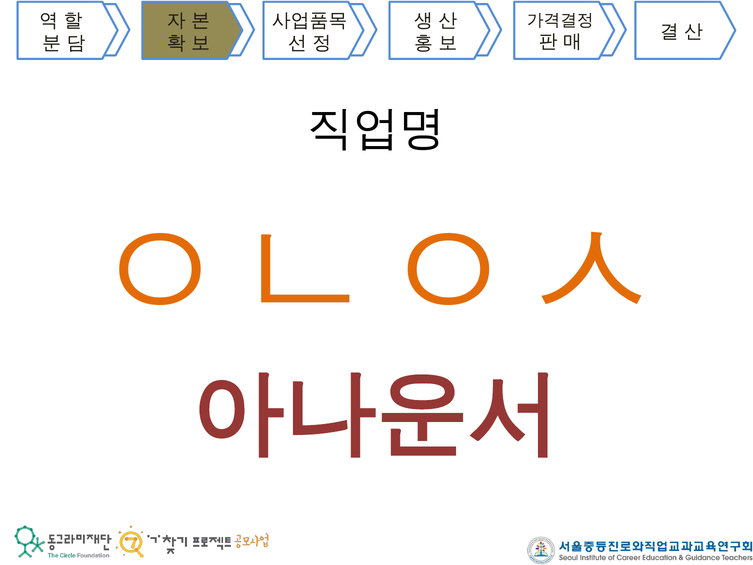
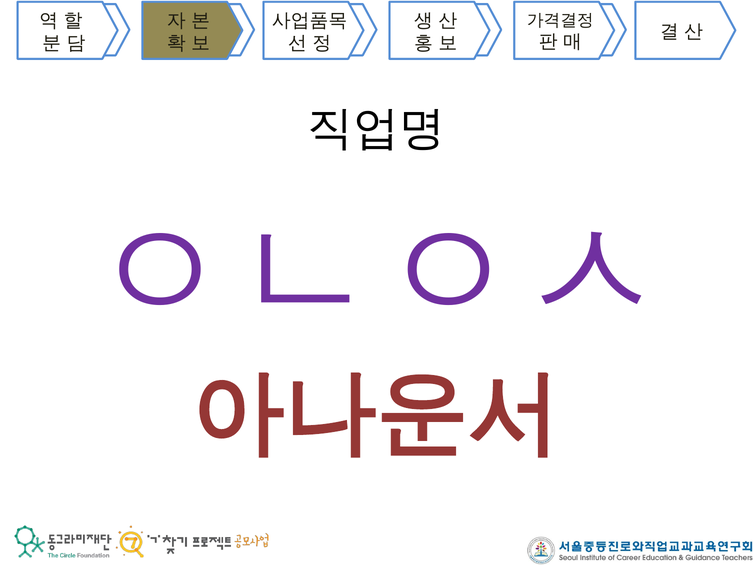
ㅇㄴㅇㅅ colour: orange -> purple (376, 272)
